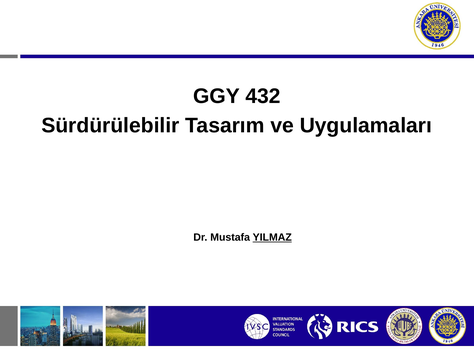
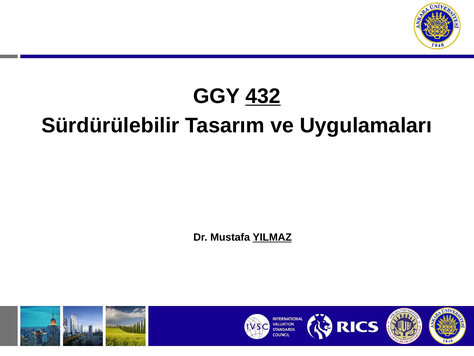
432 underline: none -> present (263, 96)
